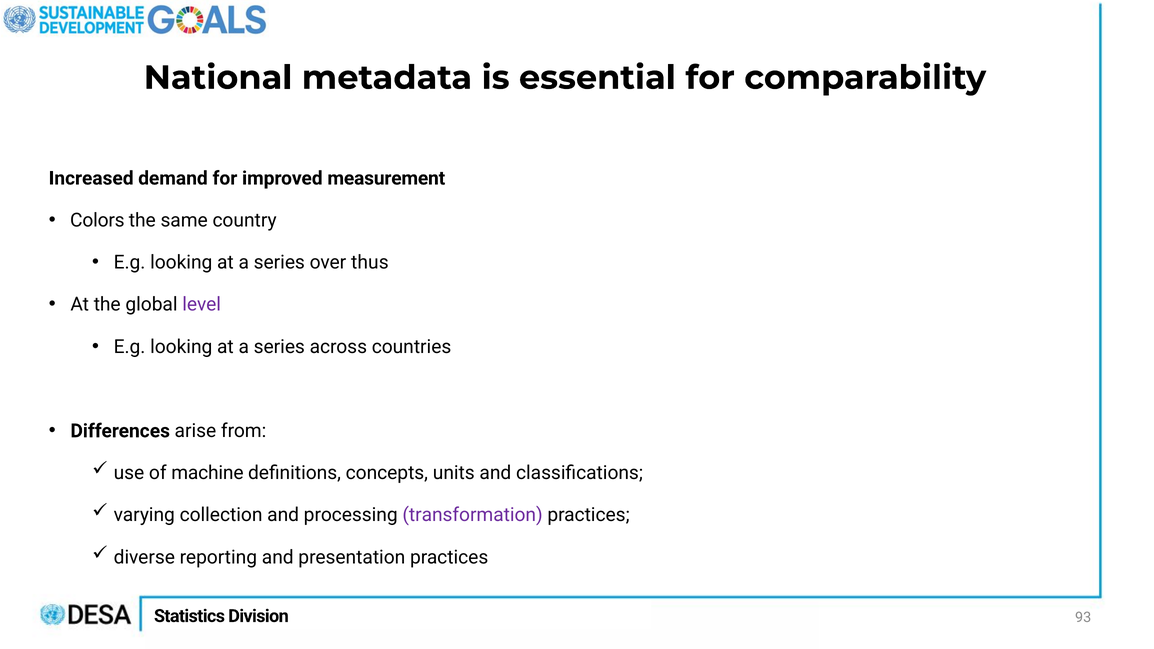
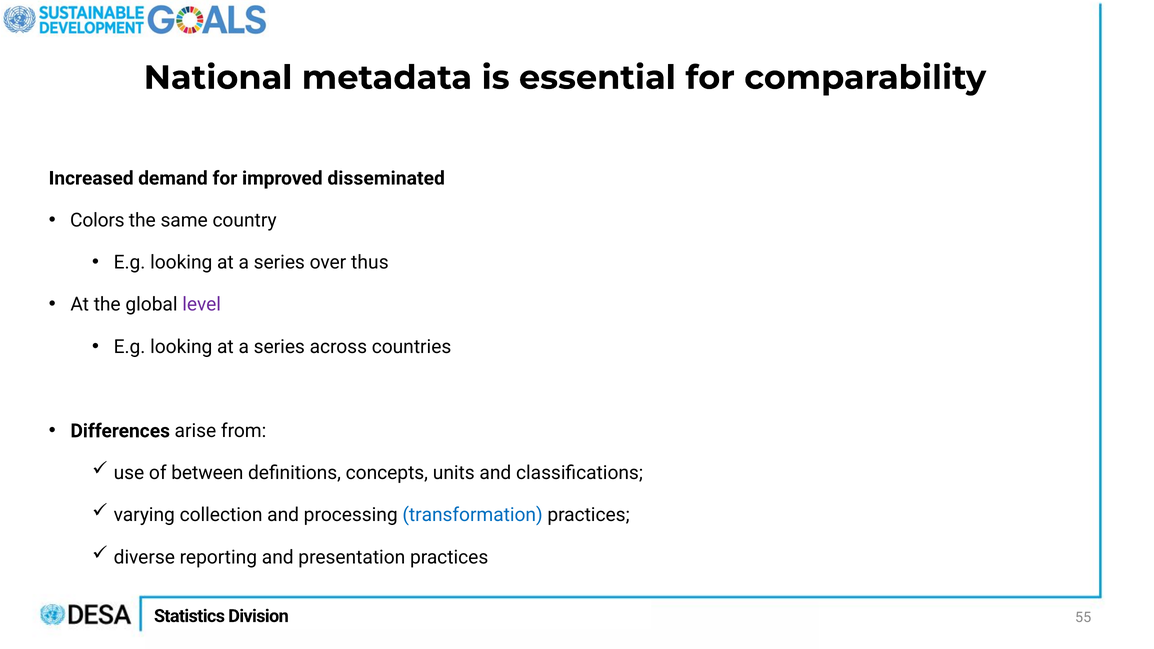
measurement: measurement -> disseminated (386, 178)
machine: machine -> between (207, 473)
transformation colour: purple -> blue (473, 515)
93: 93 -> 55 (1083, 618)
